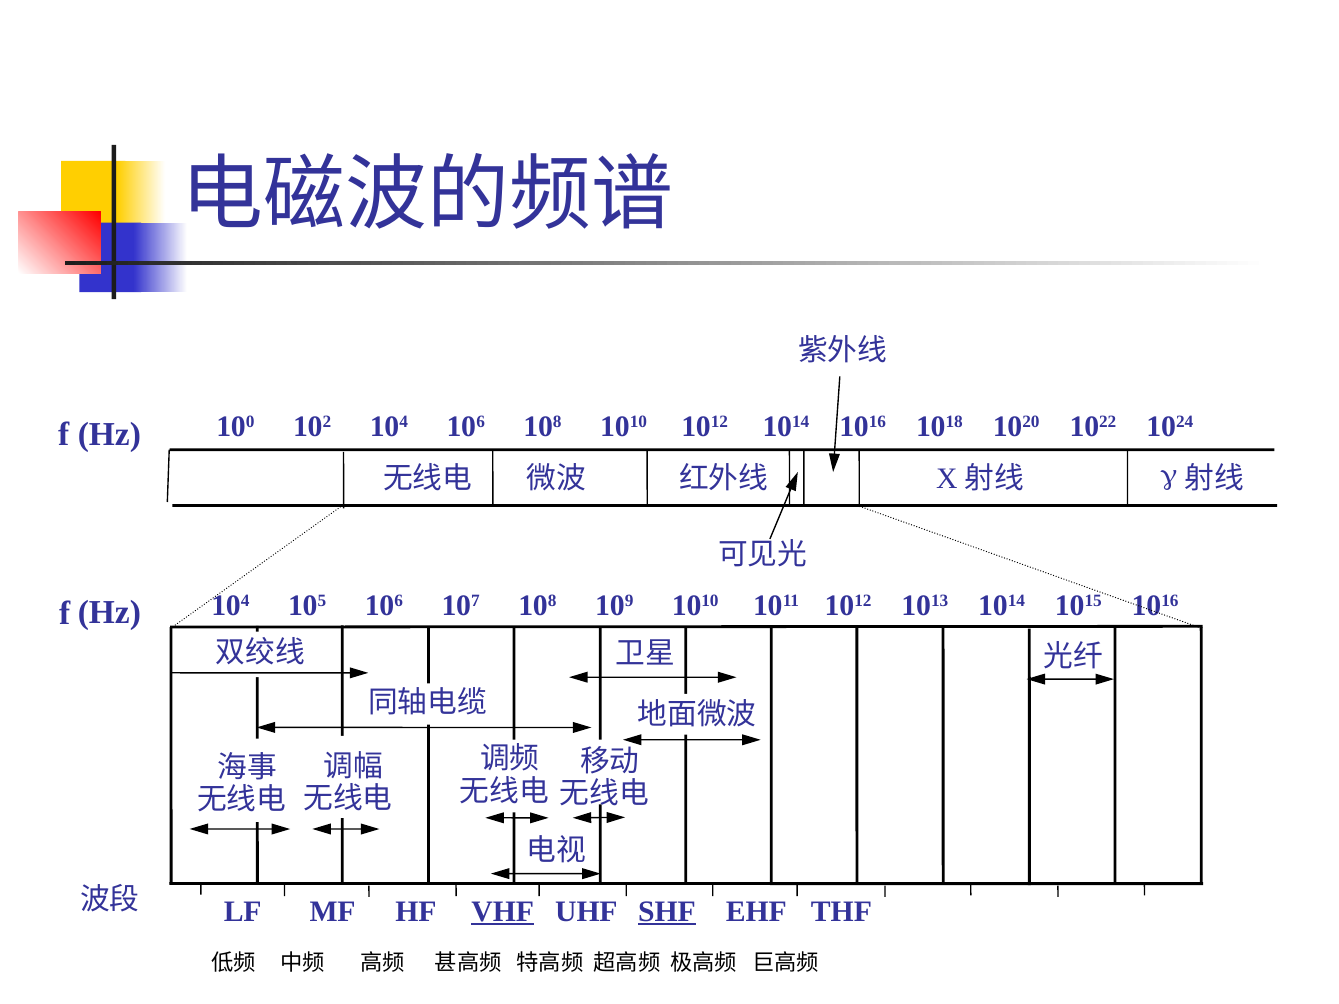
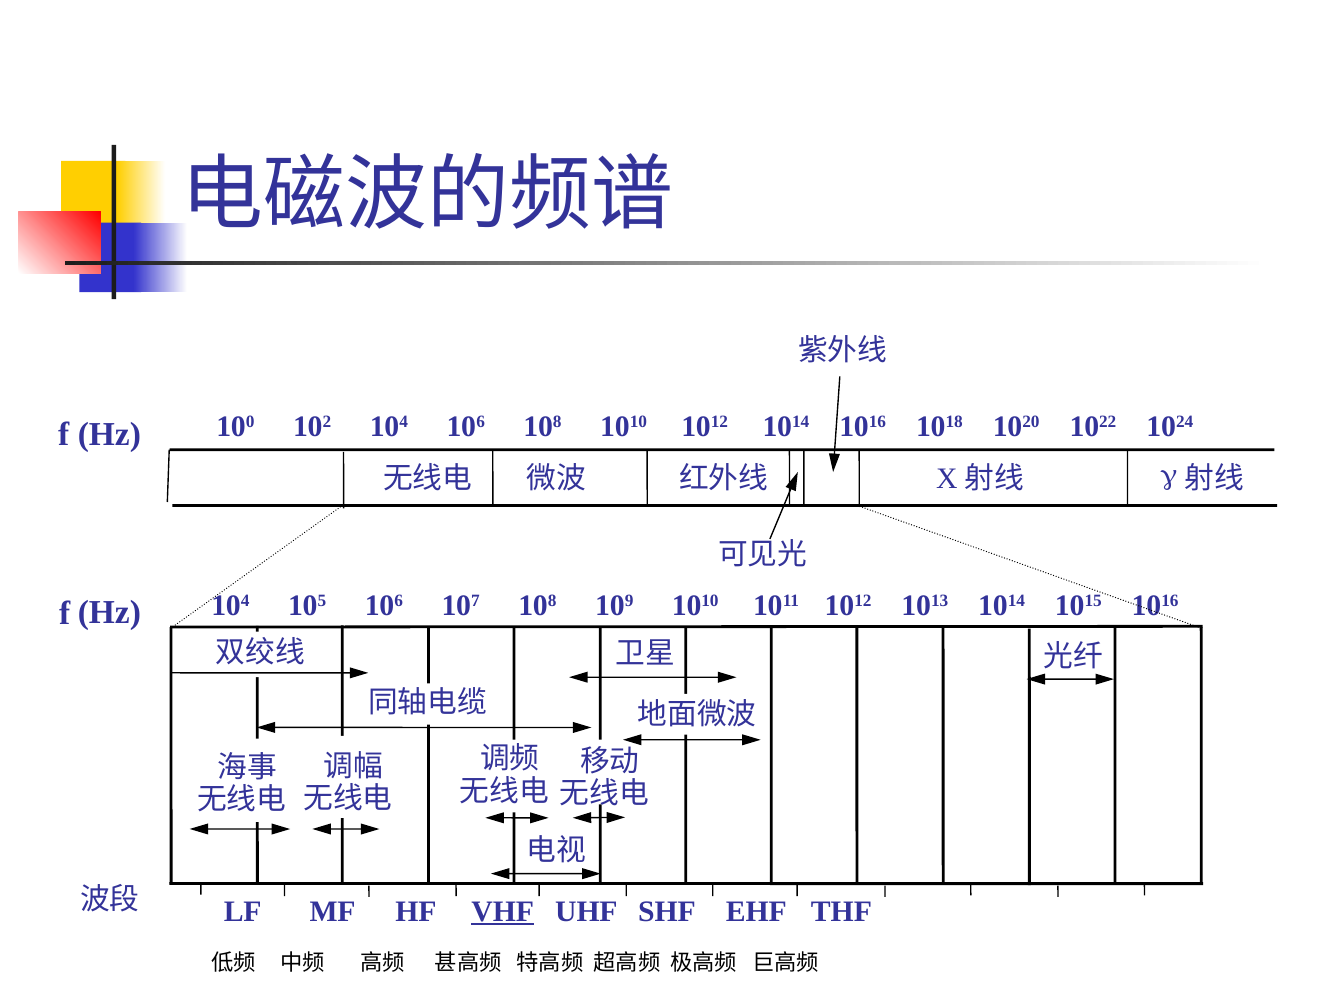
SHF underline: present -> none (667, 912)
